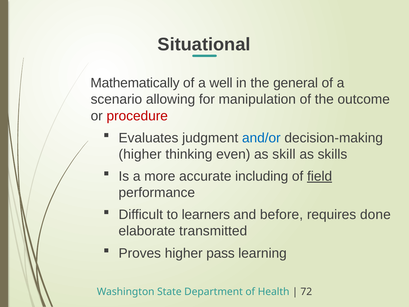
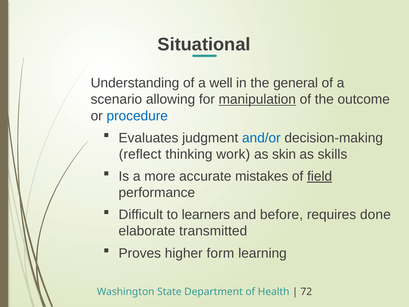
Mathematically: Mathematically -> Understanding (135, 83)
manipulation underline: none -> present (257, 99)
procedure colour: red -> blue (137, 116)
higher: higher -> reflect (140, 154)
even: even -> work (233, 154)
skill: skill -> skin (284, 154)
including: including -> mistakes (262, 176)
pass: pass -> form (220, 253)
